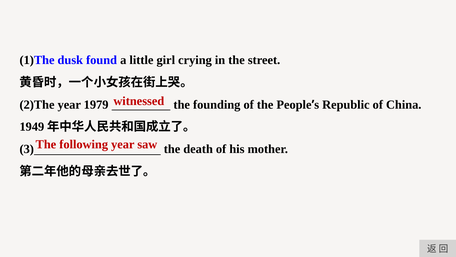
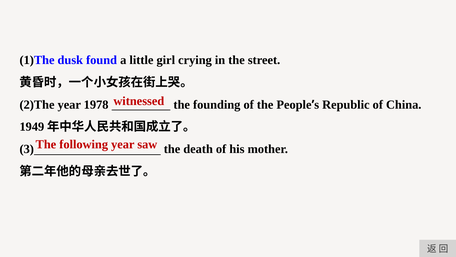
1979: 1979 -> 1978 (96, 104)
